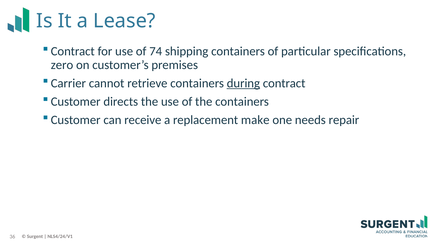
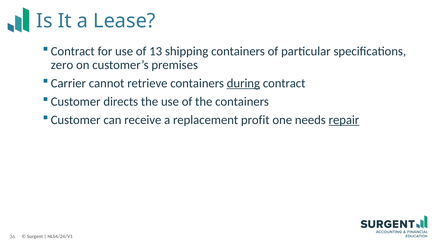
74: 74 -> 13 (156, 51)
make: make -> profit (255, 120)
repair underline: none -> present (344, 120)
